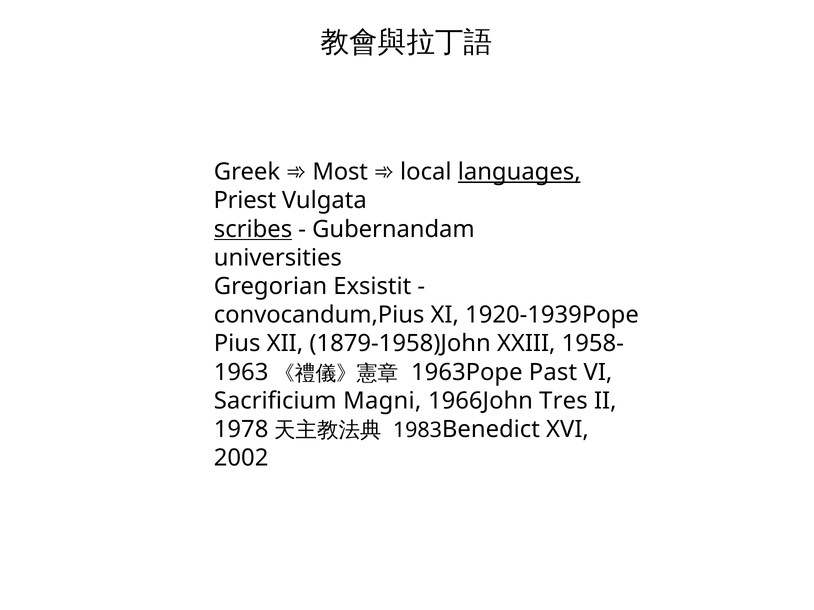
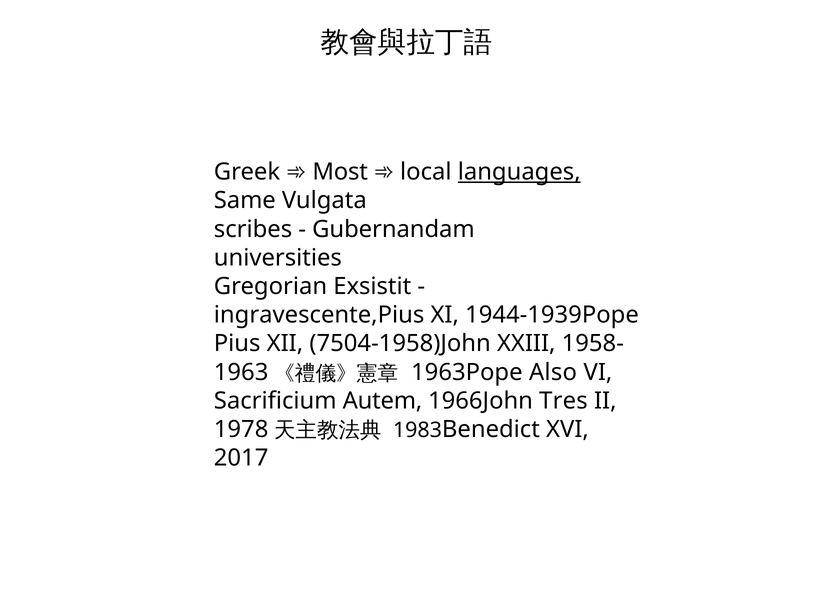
Priest: Priest -> Same (245, 201)
scribes underline: present -> none (253, 229)
convocandum,Pius: convocandum,Pius -> ingravescente,Pius (319, 315)
1920-1939Pope: 1920-1939Pope -> 1944-1939Pope (552, 315)
1879-1958)John: 1879-1958)John -> 7504-1958)John (400, 344)
Past: Past -> Also (553, 372)
Magni: Magni -> Autem (382, 401)
2002: 2002 -> 2017 (241, 458)
